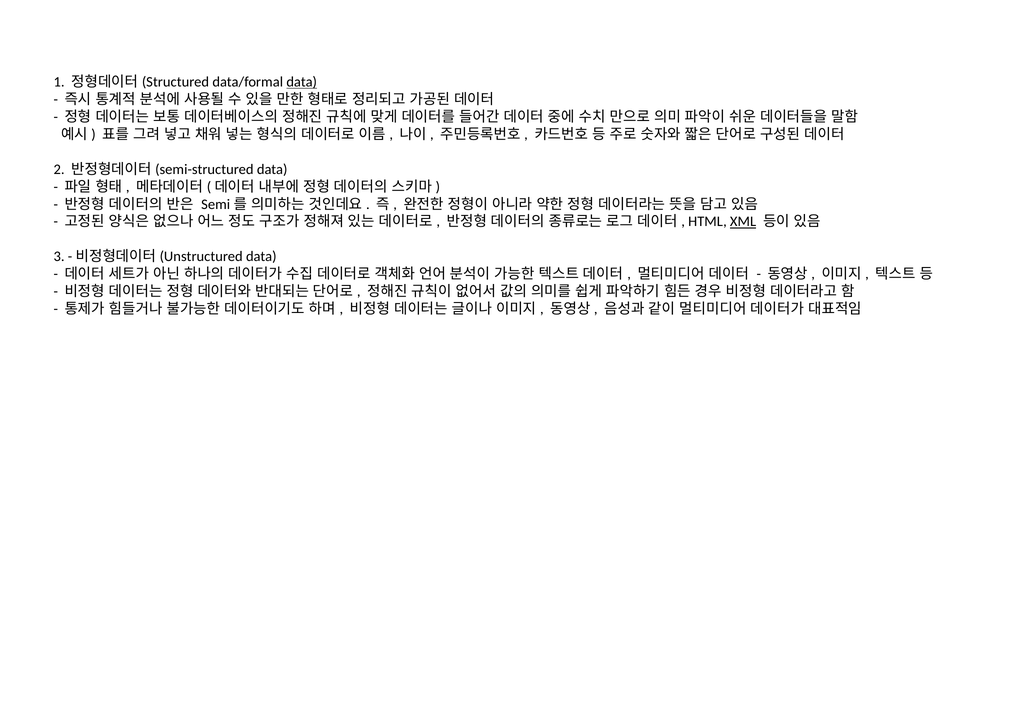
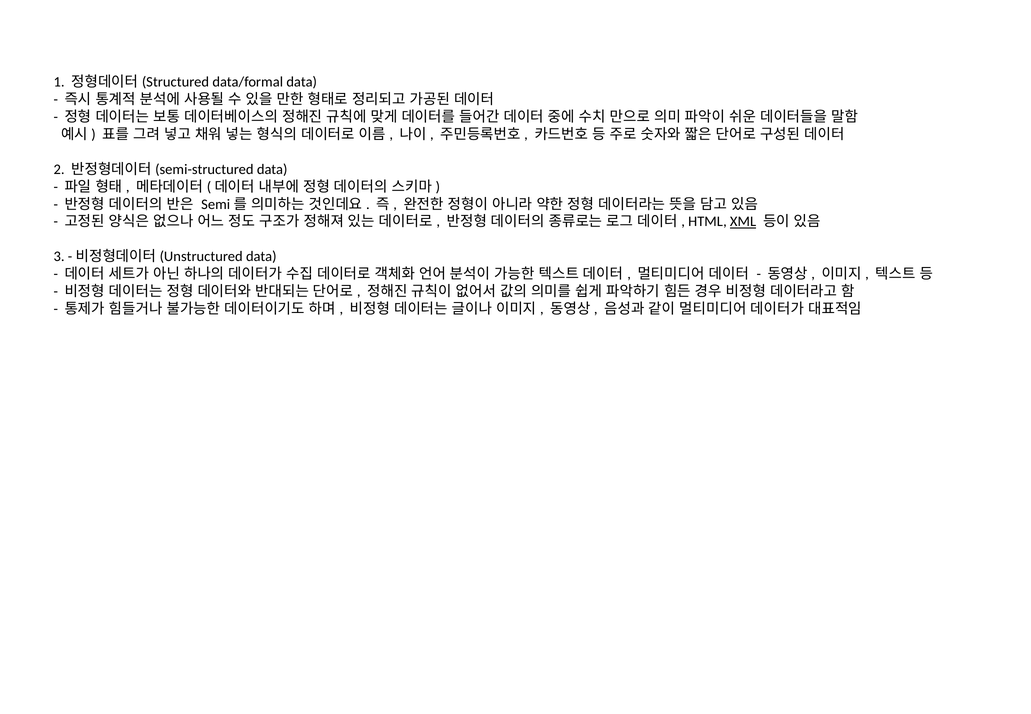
data underline: present -> none (302, 82)
